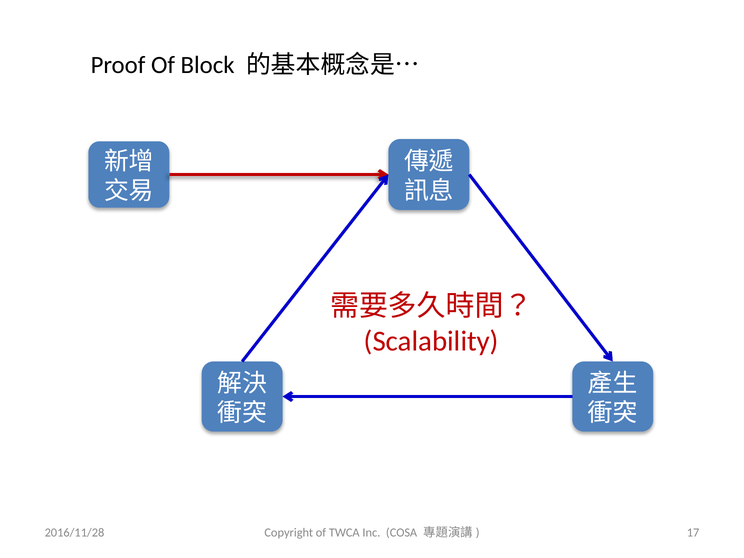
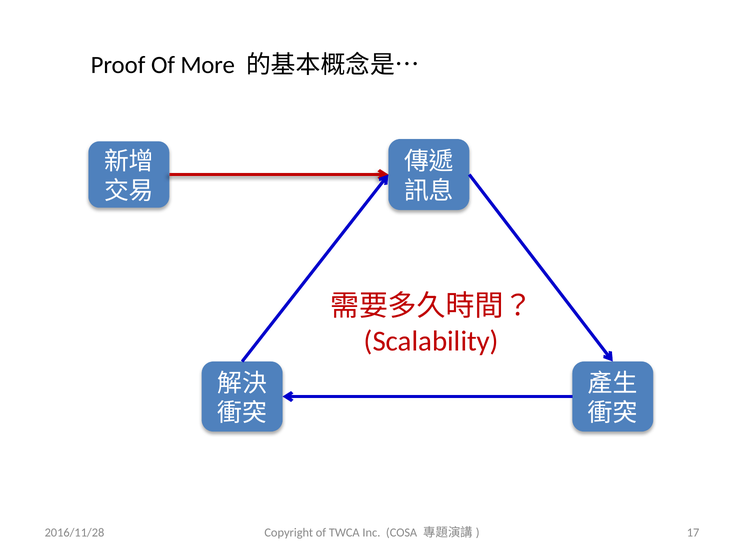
Block: Block -> More (208, 65)
